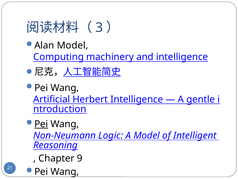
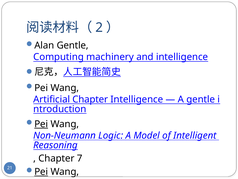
3: 3 -> 2 (99, 28)
Alan Model: Model -> Gentle (73, 45)
Artificial Herbert: Herbert -> Chapter (90, 99)
9: 9 -> 7 (80, 158)
Pei underline: none -> present (41, 171)
